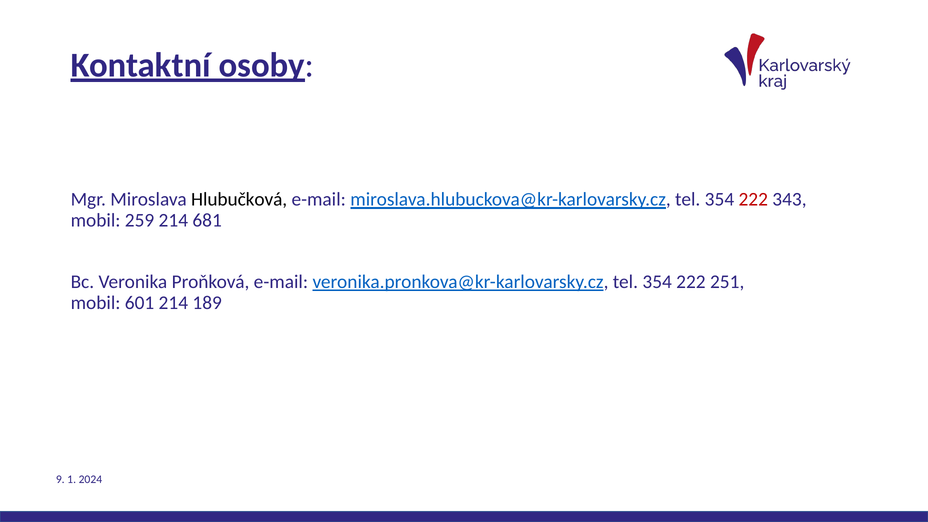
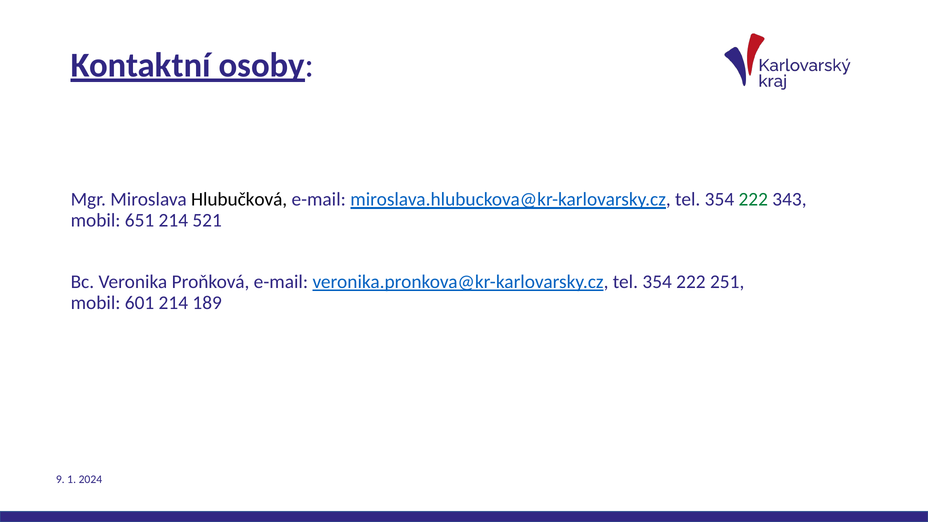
222 colour: red -> green (753, 200)
259: 259 -> 651 (140, 221)
681: 681 -> 521 (207, 221)
